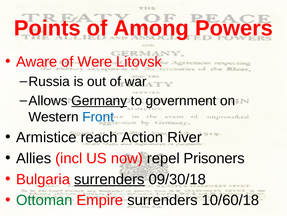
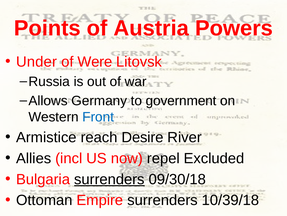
Among: Among -> Austria (151, 28)
Aware: Aware -> Under (37, 62)
Germany underline: present -> none (99, 100)
Action: Action -> Desire (143, 137)
Prisoners: Prisoners -> Excluded (214, 158)
Ottoman colour: green -> black (44, 200)
10/60/18: 10/60/18 -> 10/39/18 (230, 200)
